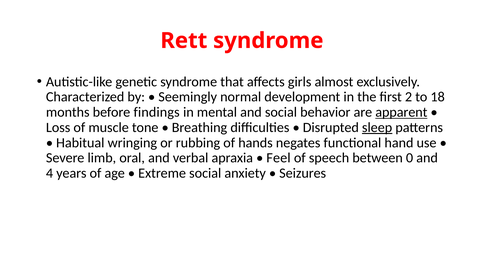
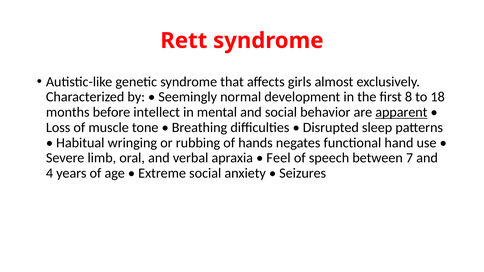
2: 2 -> 8 (409, 97)
findings: findings -> intellect (157, 112)
sleep underline: present -> none (377, 128)
0: 0 -> 7 (410, 158)
